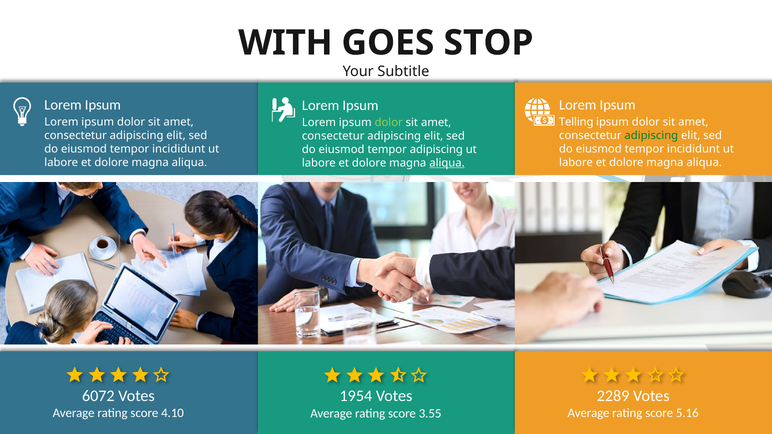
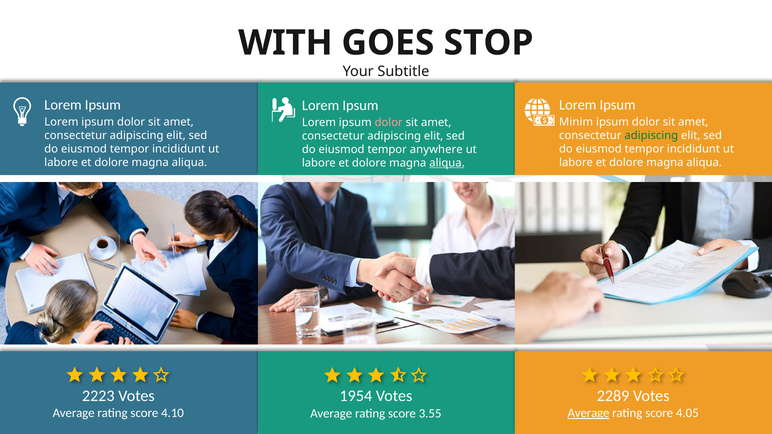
Telling: Telling -> Minim (576, 122)
dolor colour: light green -> pink (389, 122)
tempor adipiscing: adipiscing -> anywhere (436, 149)
6072: 6072 -> 2223 (98, 396)
Average underline: none -> present (588, 413)
5.16: 5.16 -> 4.05 (687, 413)
